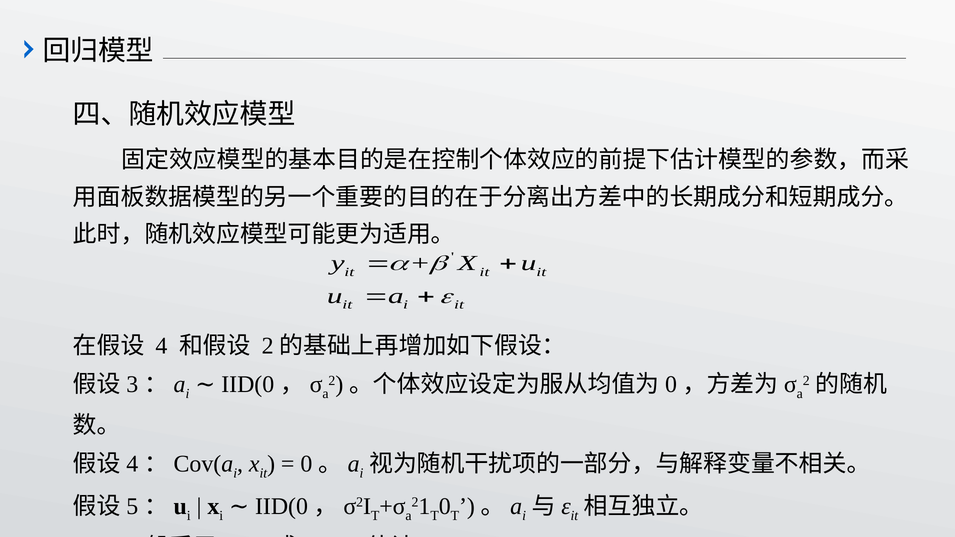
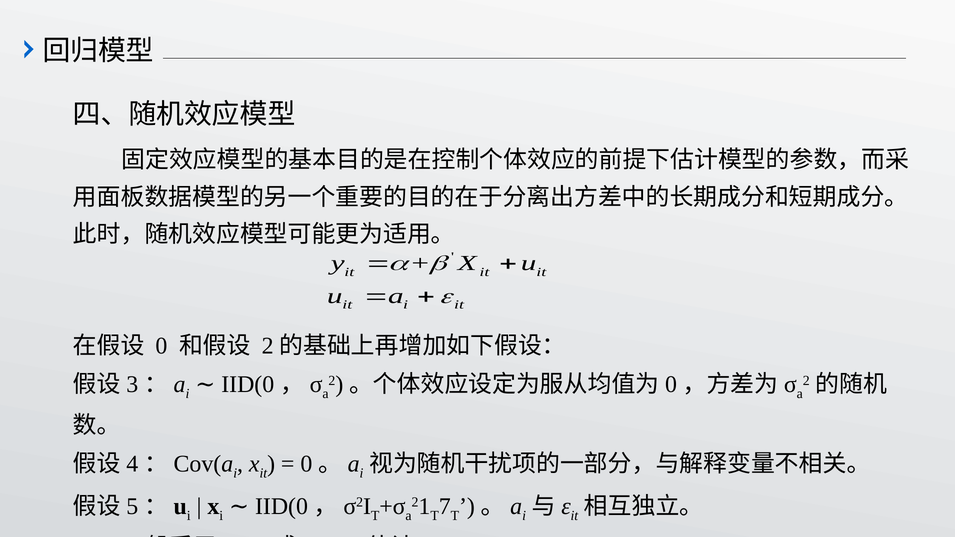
4: 4 -> 0 (161, 346)
0: 0 -> 7 (445, 506)
